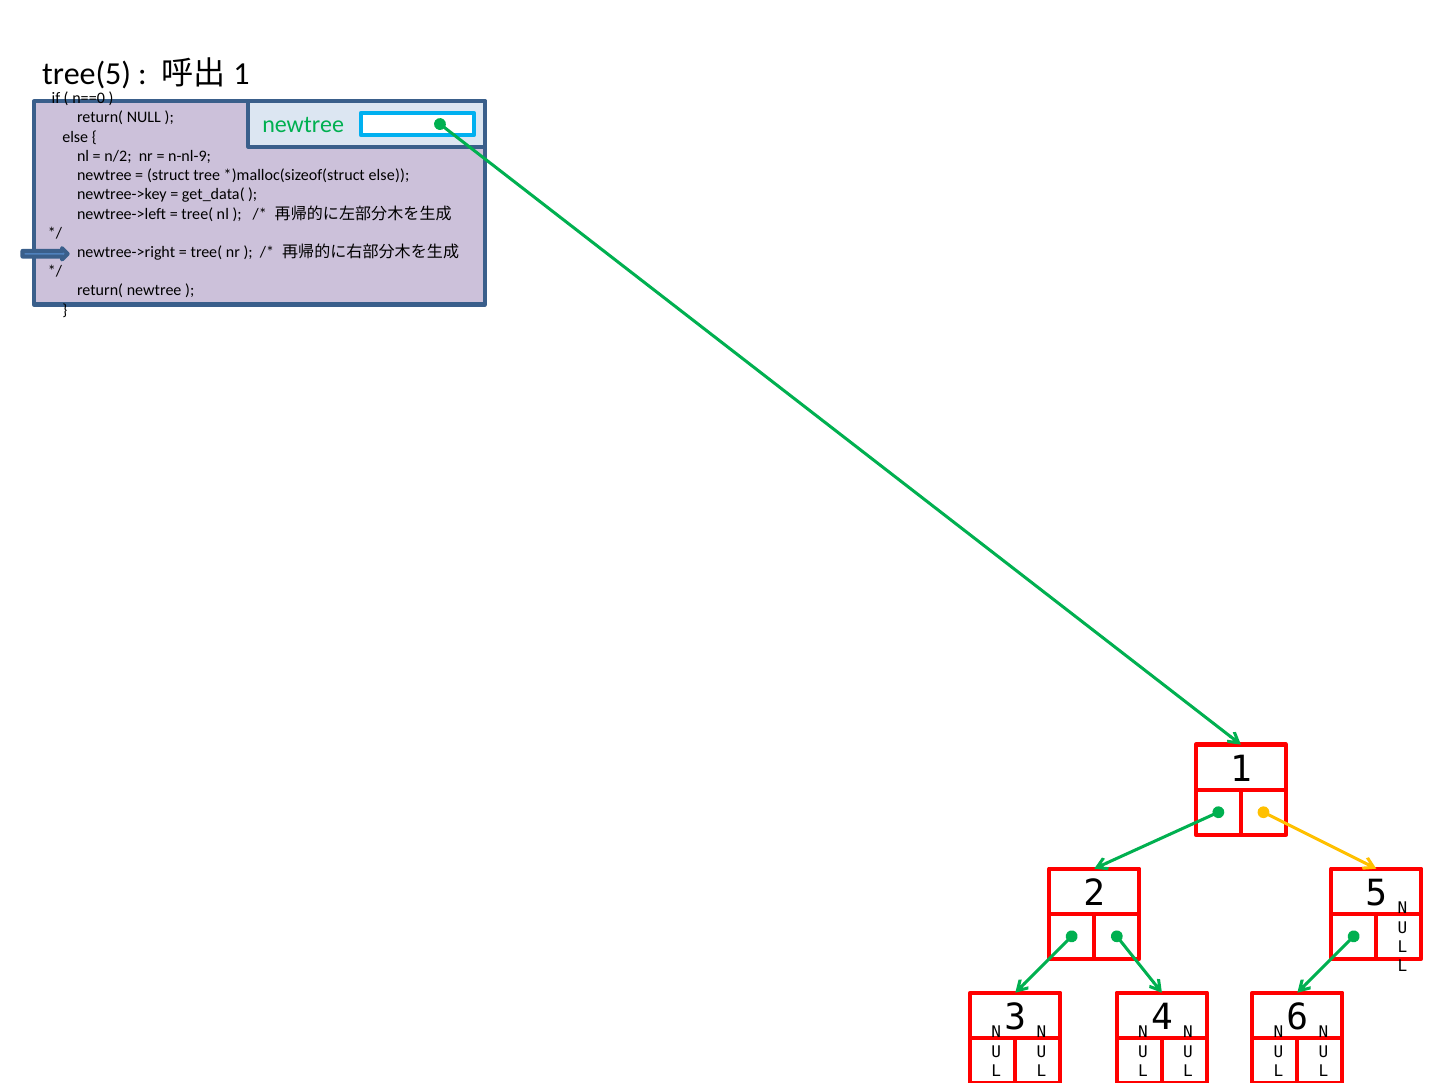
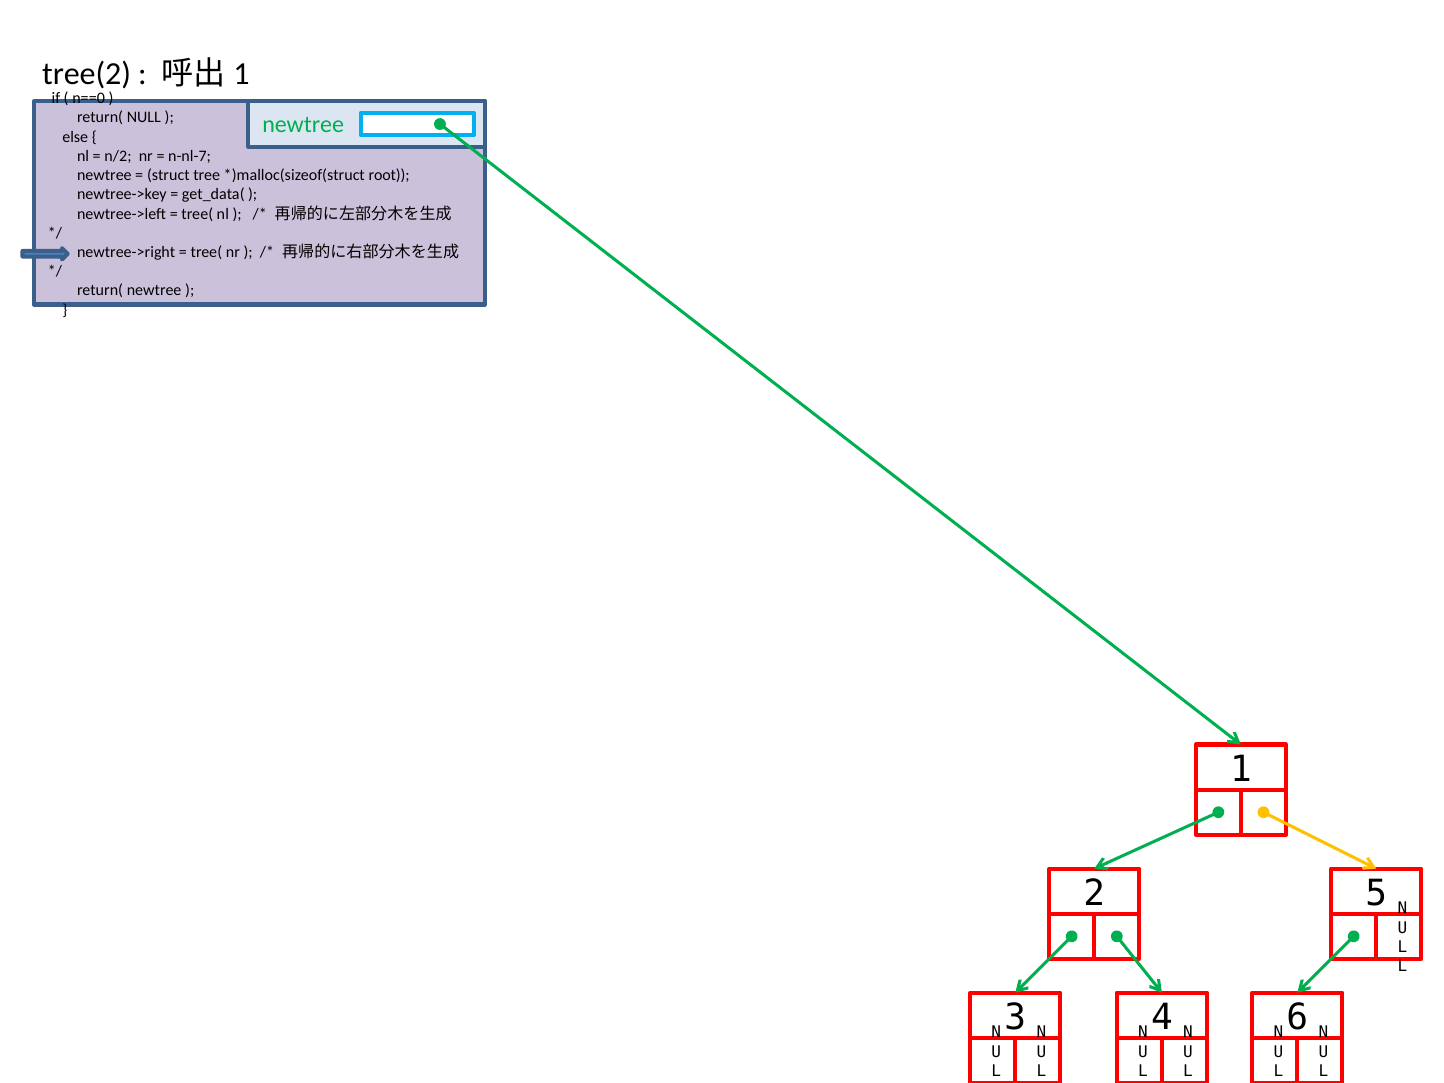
tree(5: tree(5 -> tree(2 (87, 74)
n-nl-9: n-nl-9 -> n-nl-7 (190, 156)
else: else -> root (389, 175)
